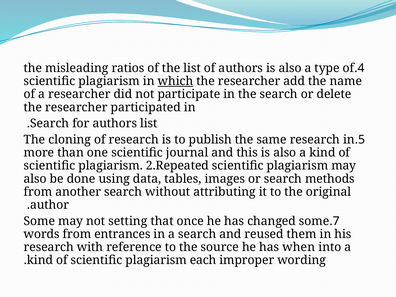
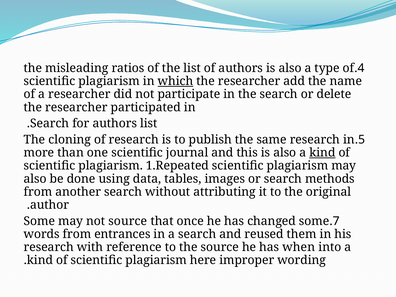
kind underline: none -> present (322, 153)
2.Repeated: 2.Repeated -> 1.Repeated (177, 166)
not setting: setting -> source (128, 221)
each: each -> here (203, 260)
